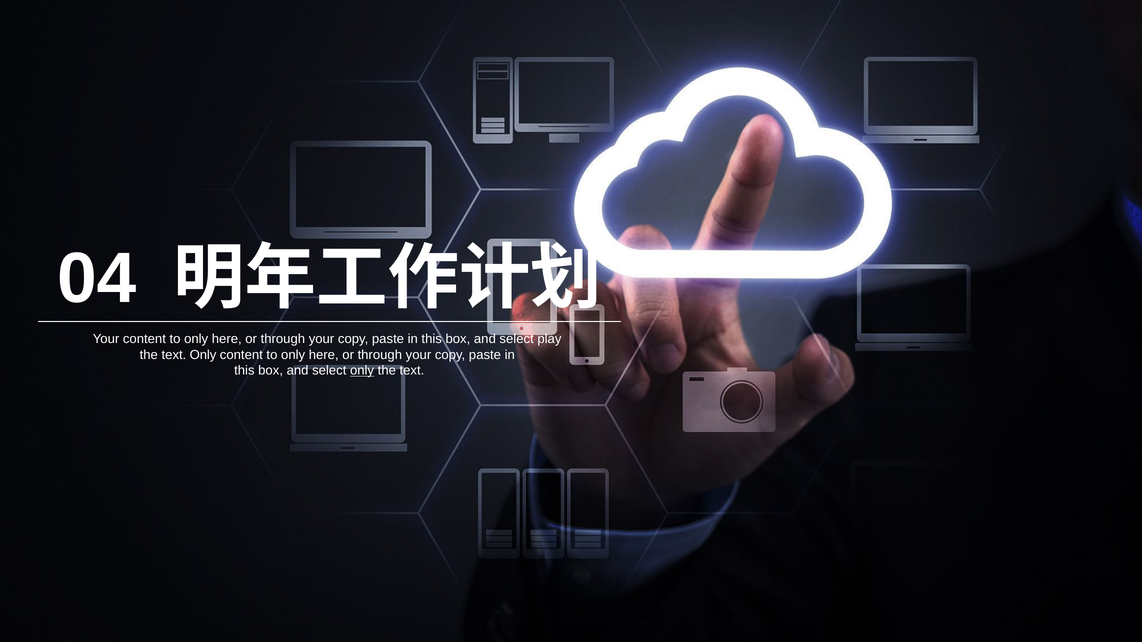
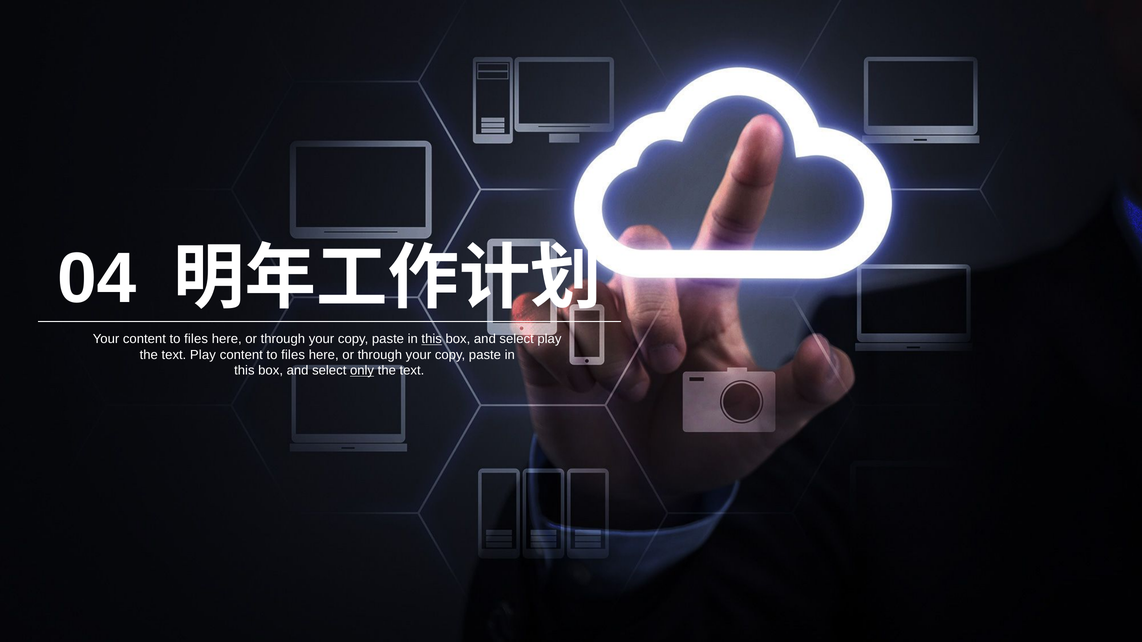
Your content to only: only -> files (196, 339)
this underline: none -> present (432, 339)
text Only: Only -> Play (203, 355)
only: only -> files (293, 355)
